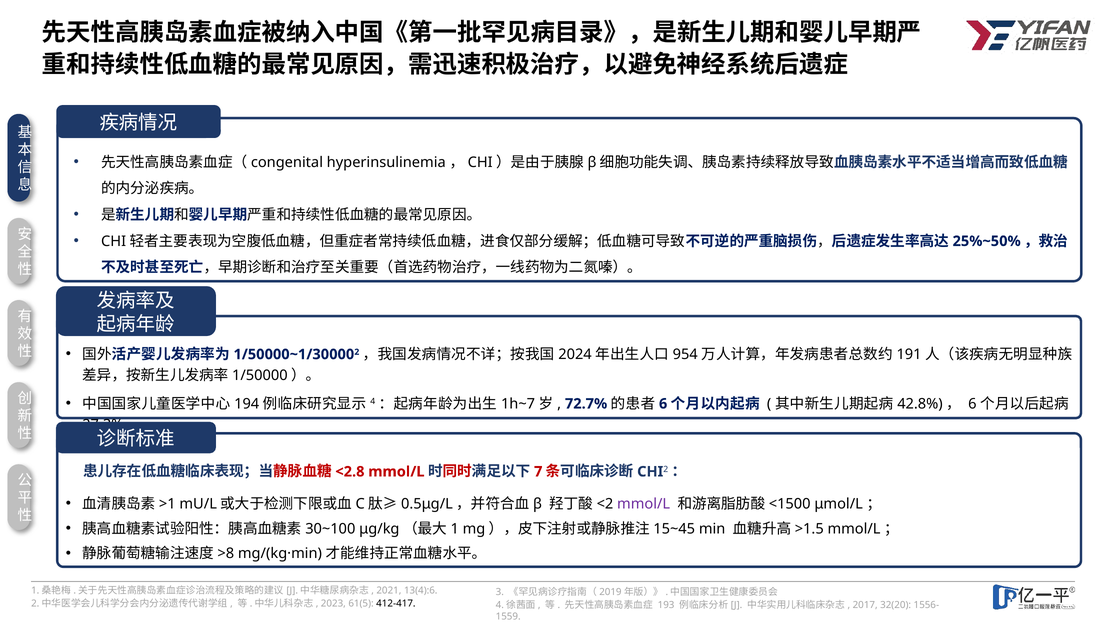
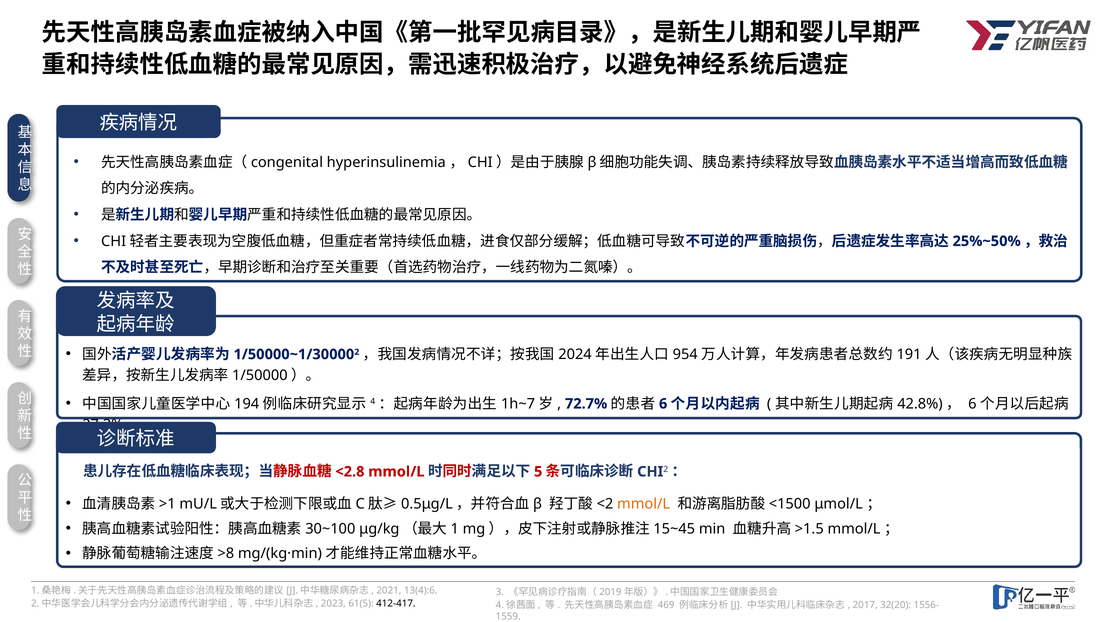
7: 7 -> 5 (538, 472)
mmol/L colour: purple -> orange (644, 504)
193: 193 -> 469 (666, 605)
